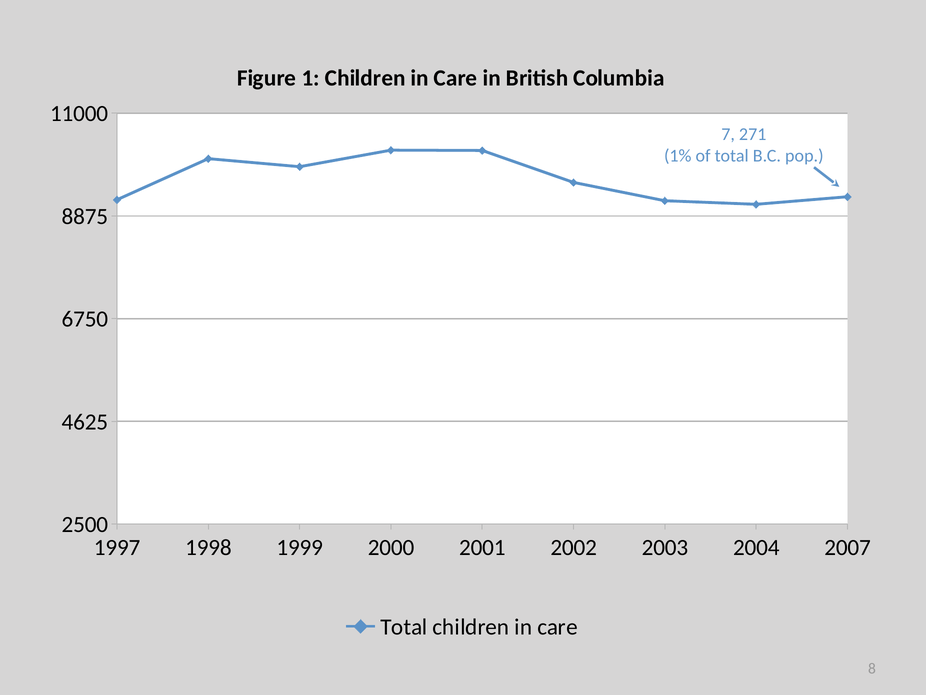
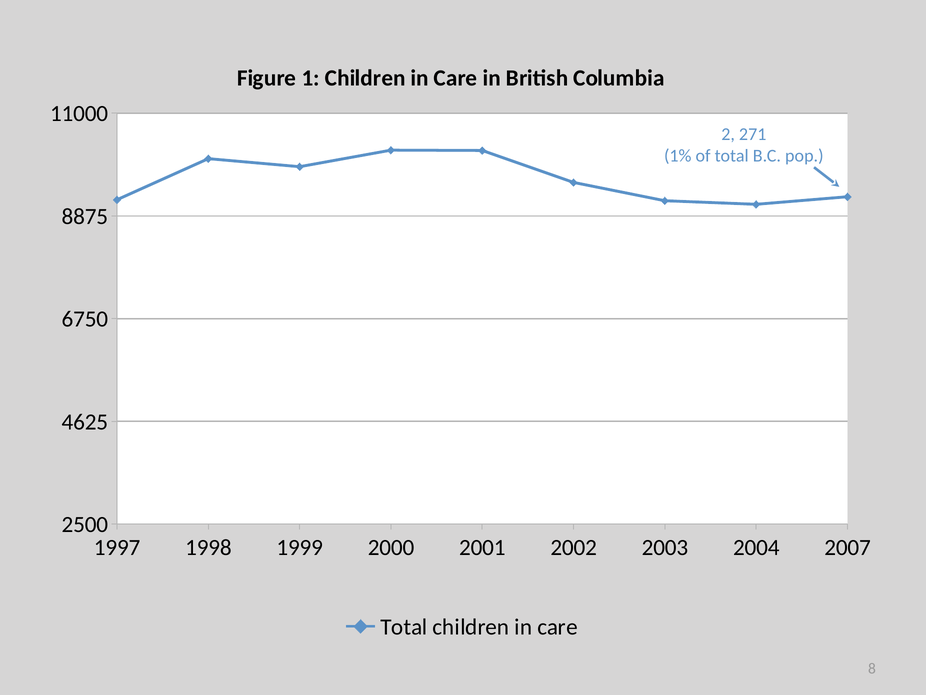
7: 7 -> 2 (728, 134)
